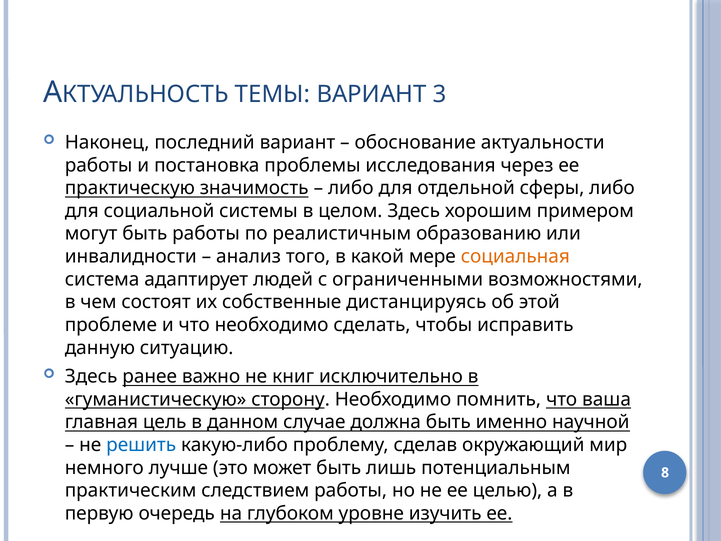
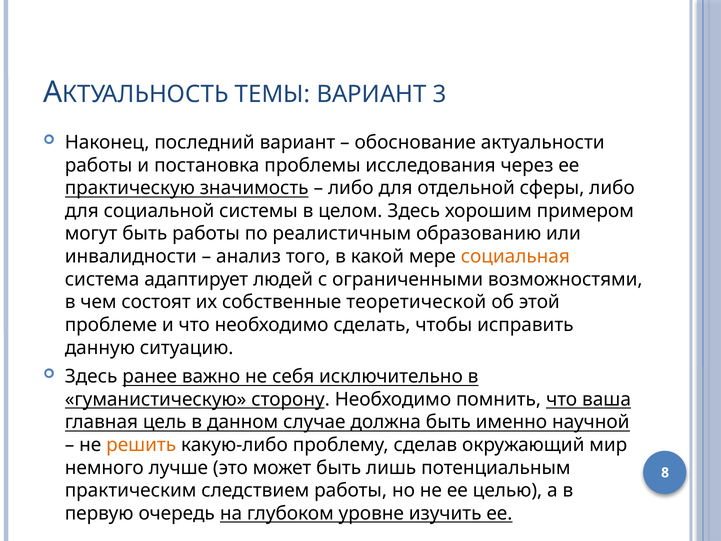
дистанцируясь: дистанцируясь -> теоретической (416, 302)
книг: книг -> себя (293, 376)
решить colour: blue -> orange (141, 445)
